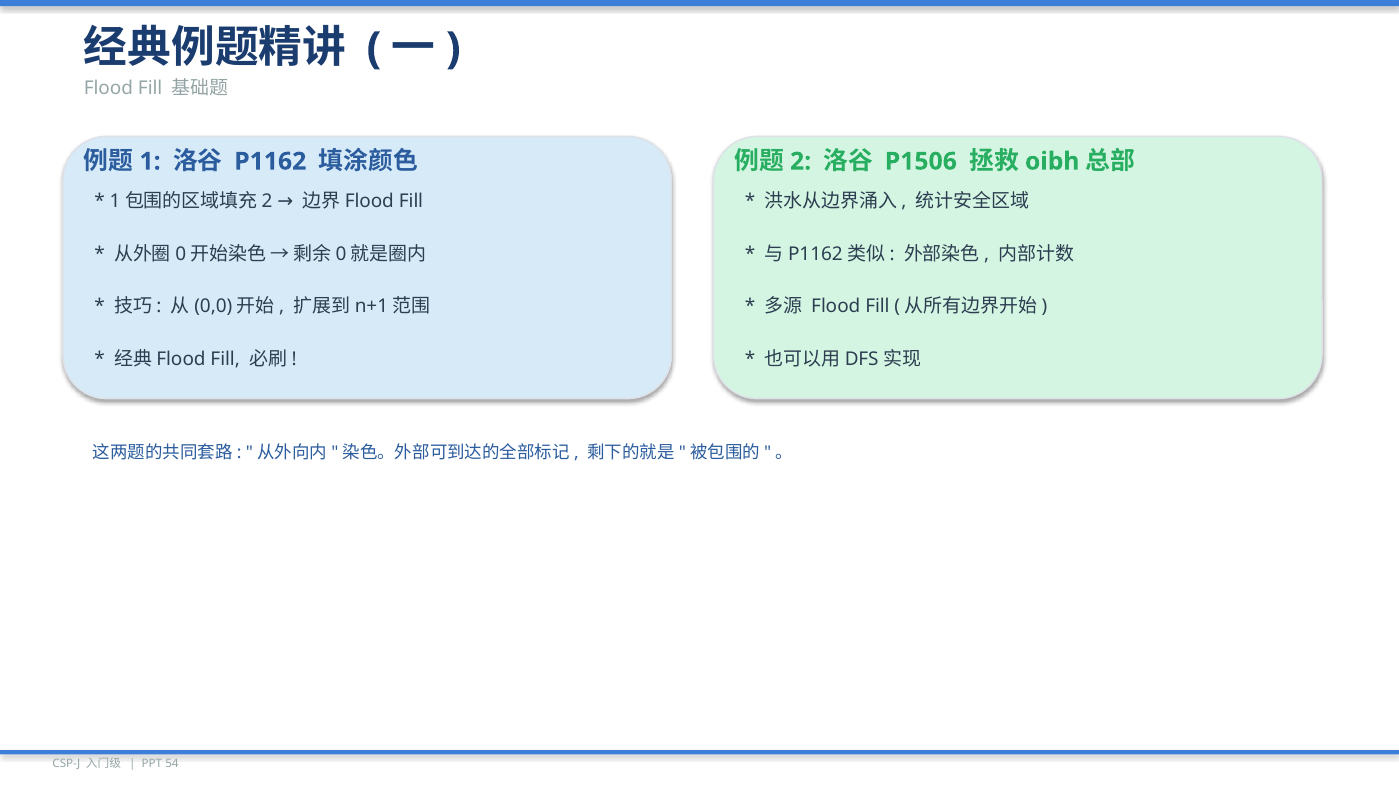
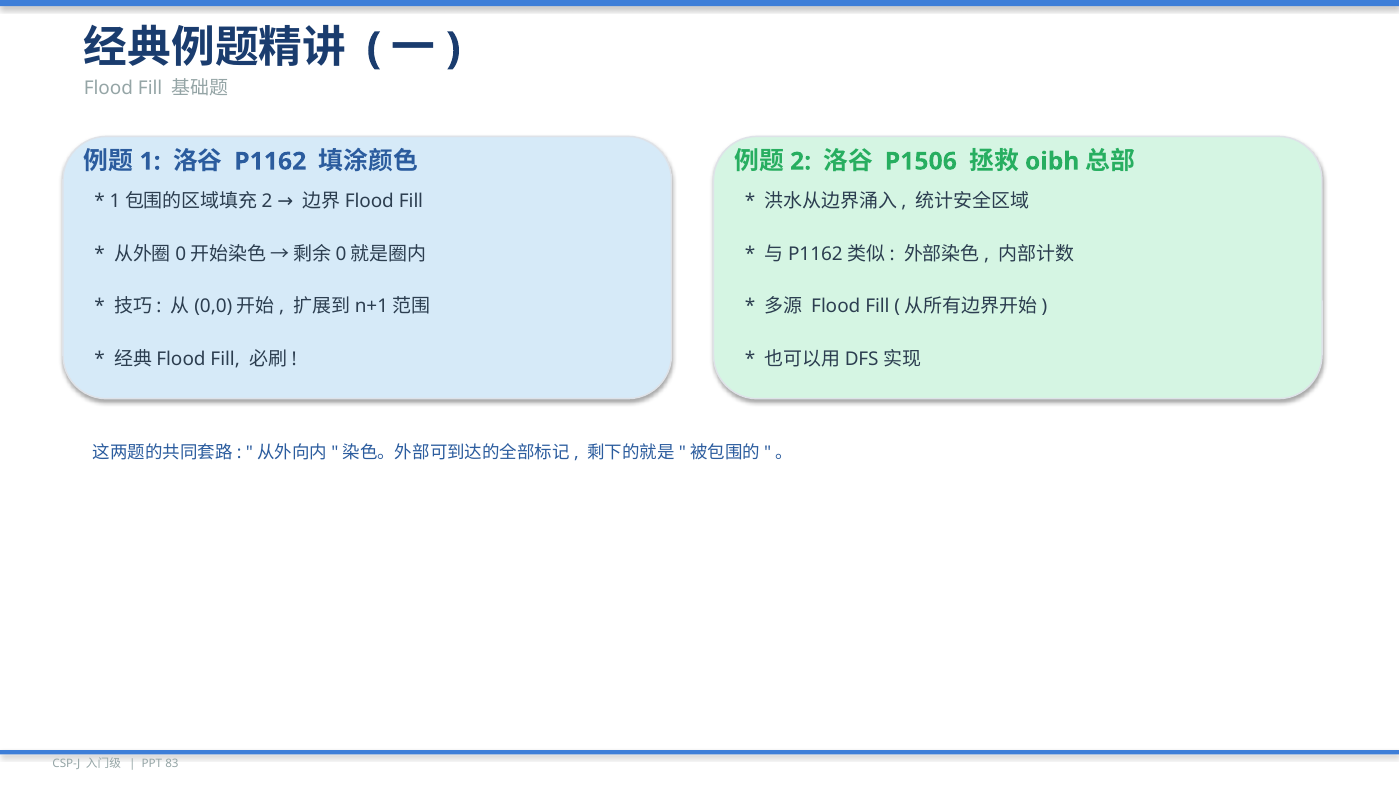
54: 54 -> 83 (172, 763)
